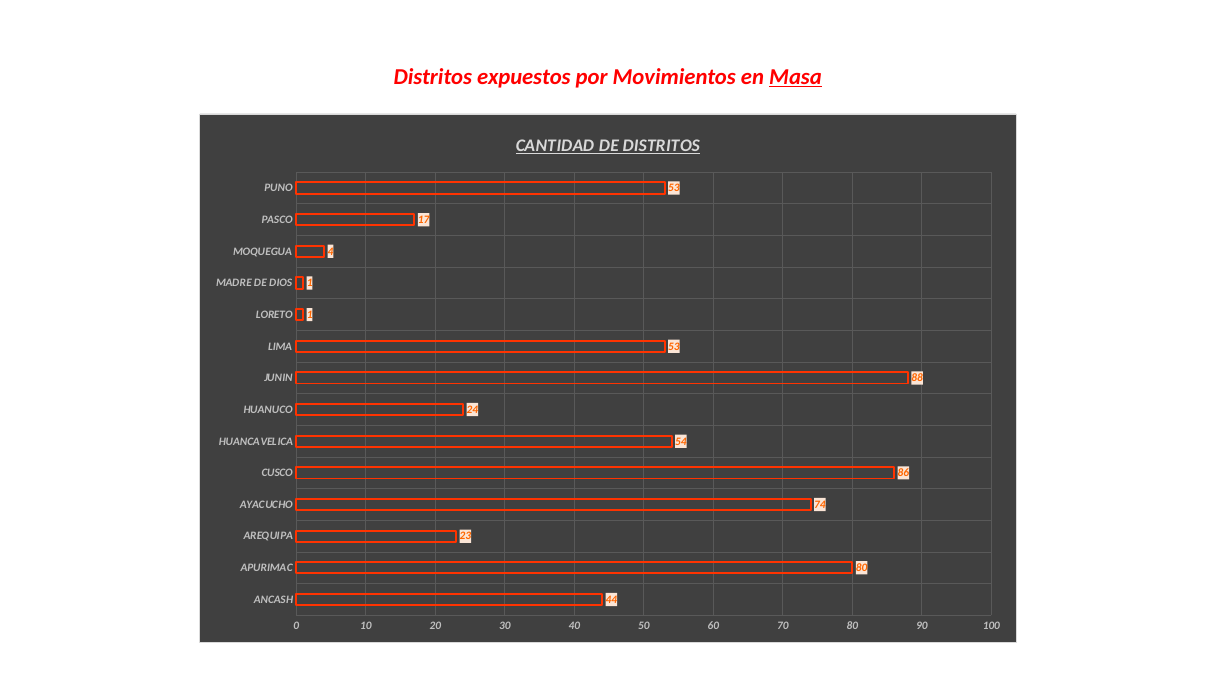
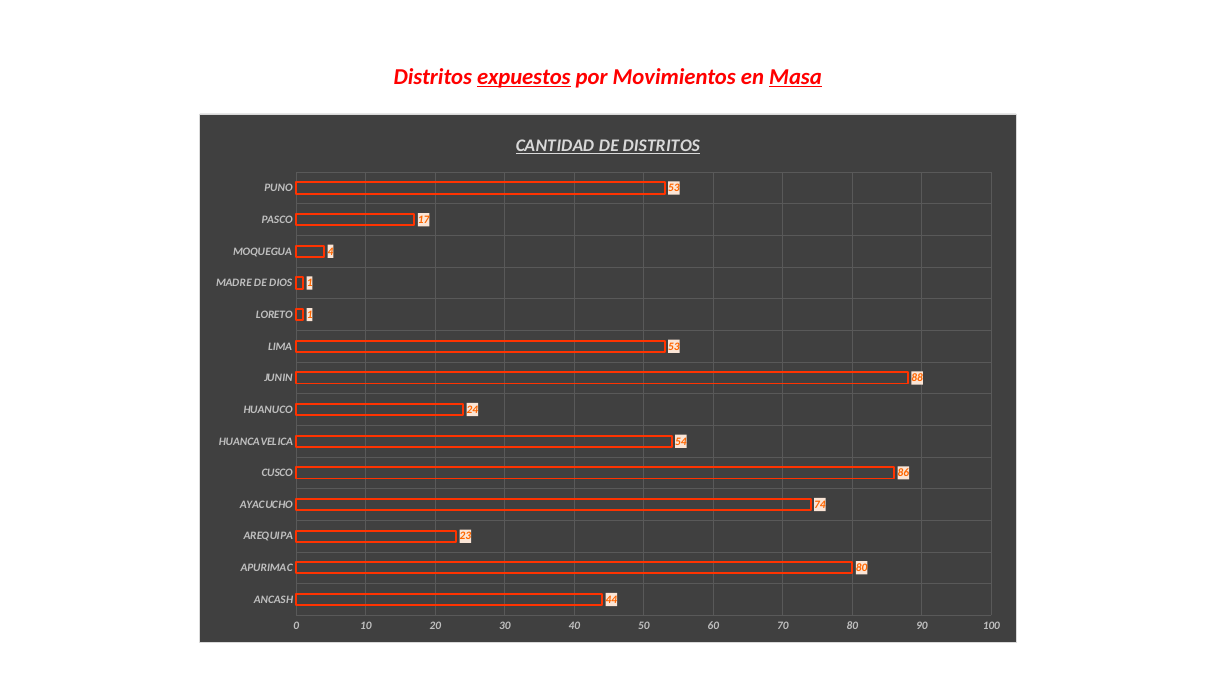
expuestos underline: none -> present (524, 77)
